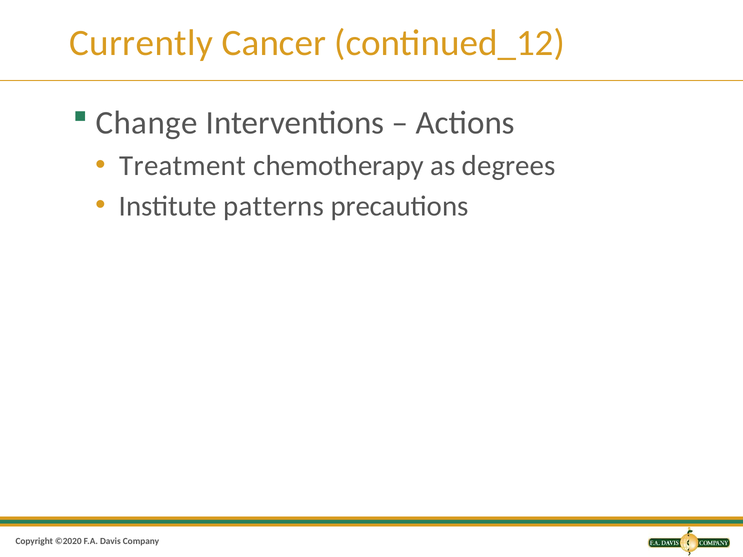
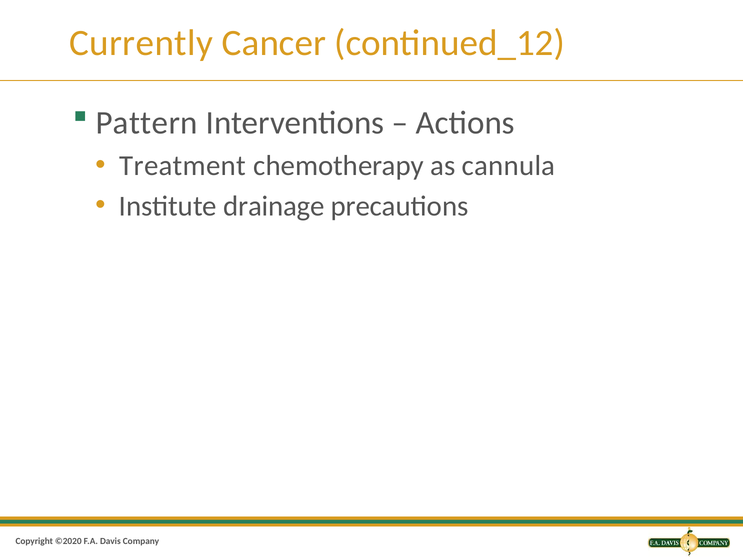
Change: Change -> Pattern (147, 123)
degrees: degrees -> cannula (509, 166)
patterns: patterns -> drainage (274, 206)
